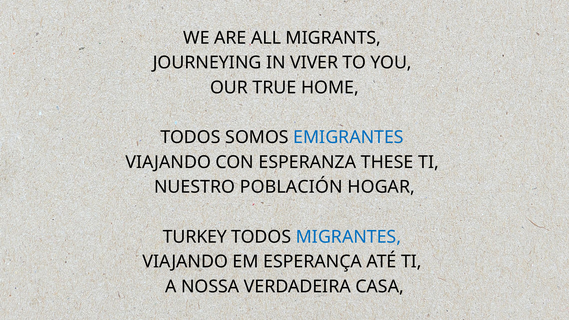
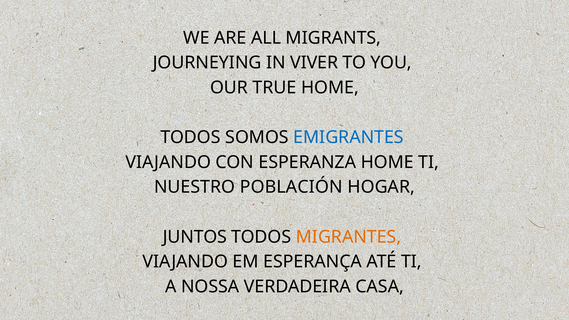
ESPERANZA THESE: THESE -> HOME (387, 162)
TURKEY: TURKEY -> JUNTOS (195, 237)
MIGRANTES colour: blue -> orange (349, 237)
